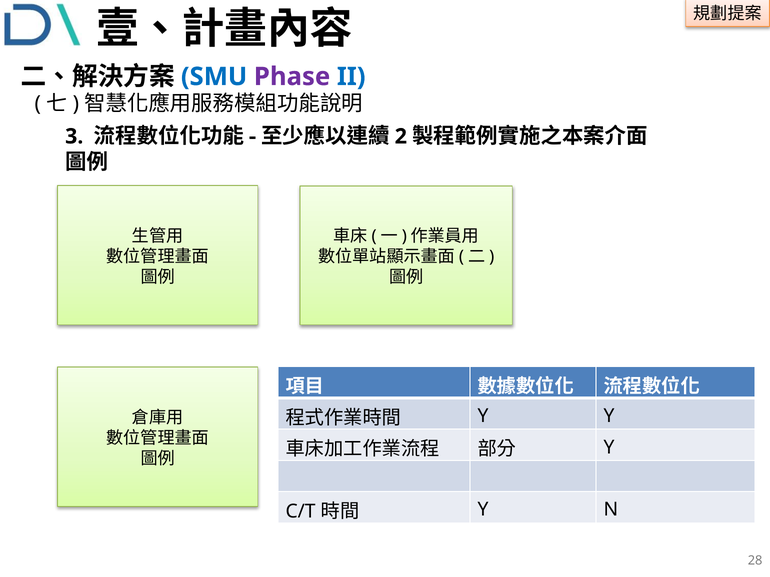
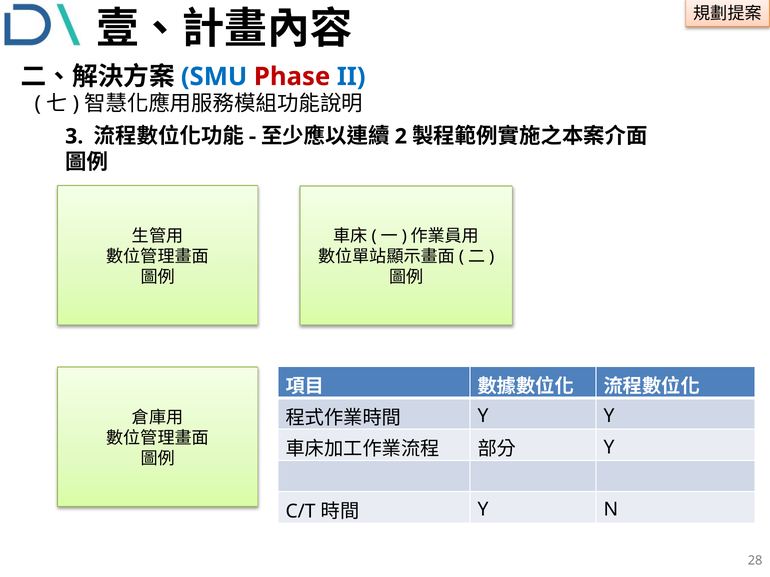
Phase colour: purple -> red (292, 77)
